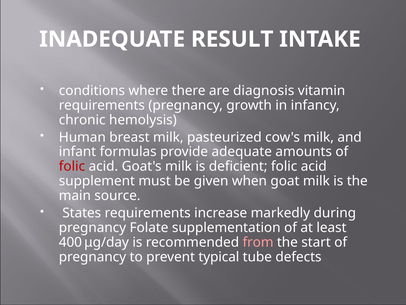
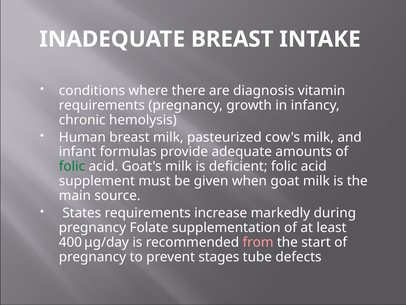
INADEQUATE RESULT: RESULT -> BREAST (232, 39)
folic colour: red -> green (72, 166)
typical: typical -> stages (219, 257)
